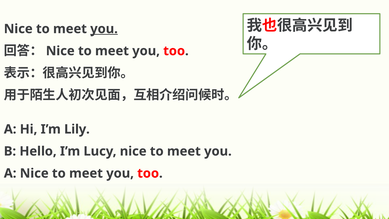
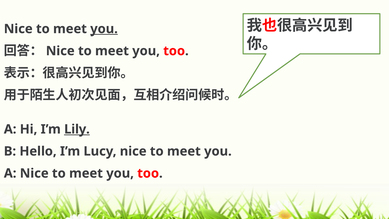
Lily underline: none -> present (77, 129)
